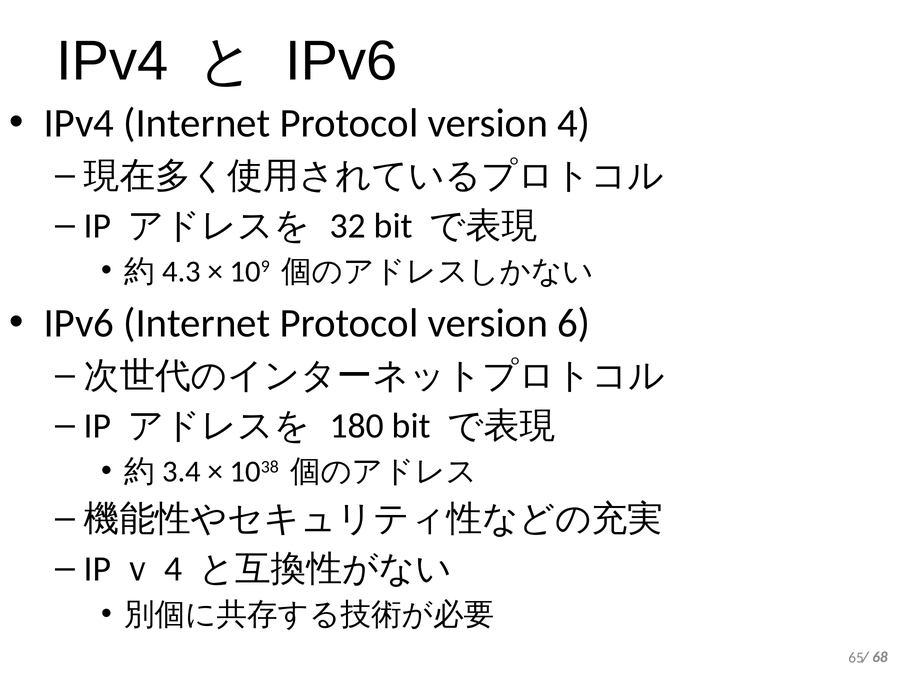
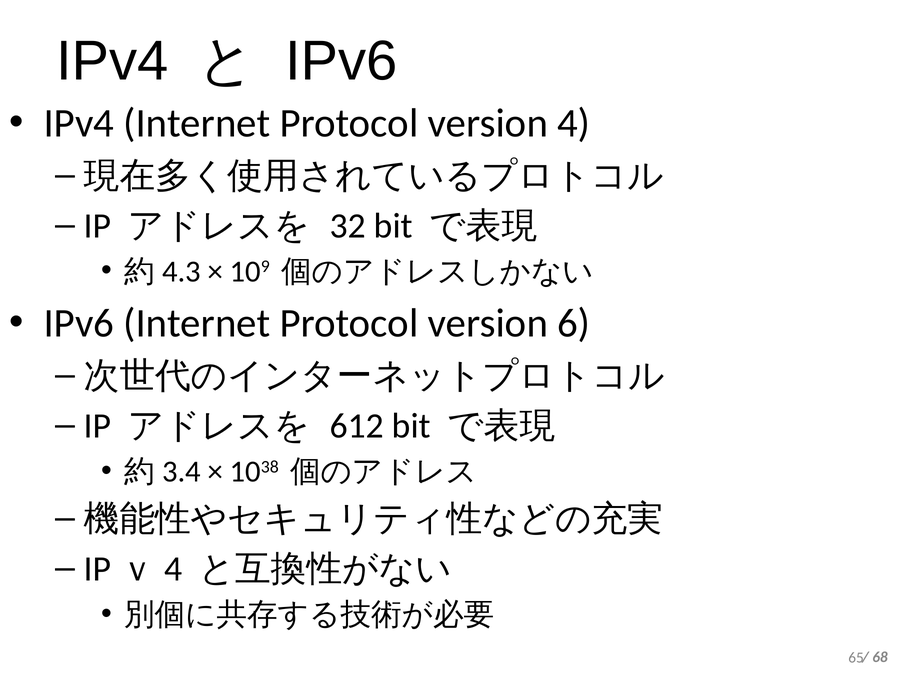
180: 180 -> 612 (357, 426)
